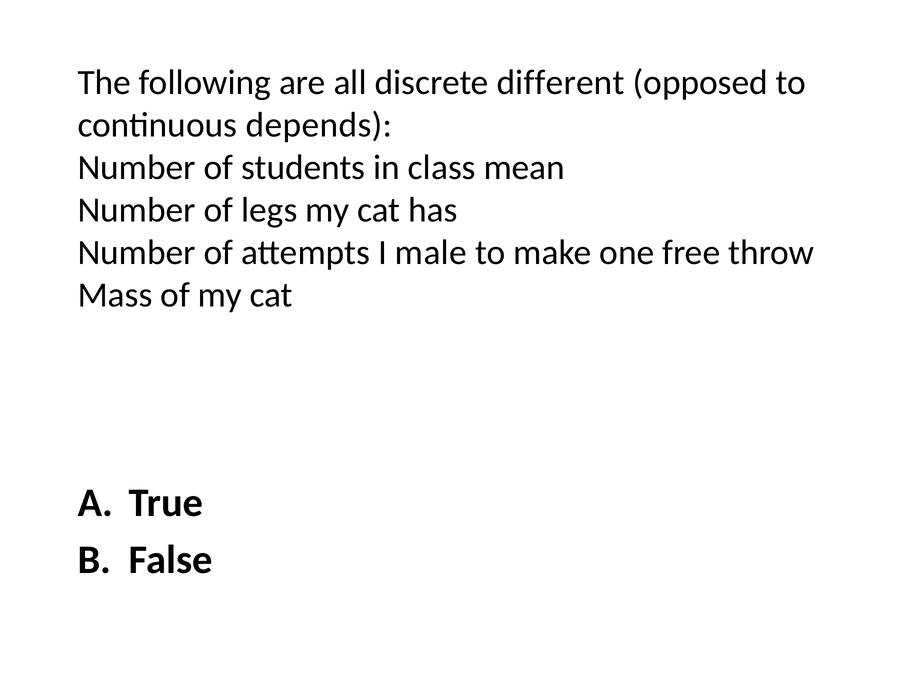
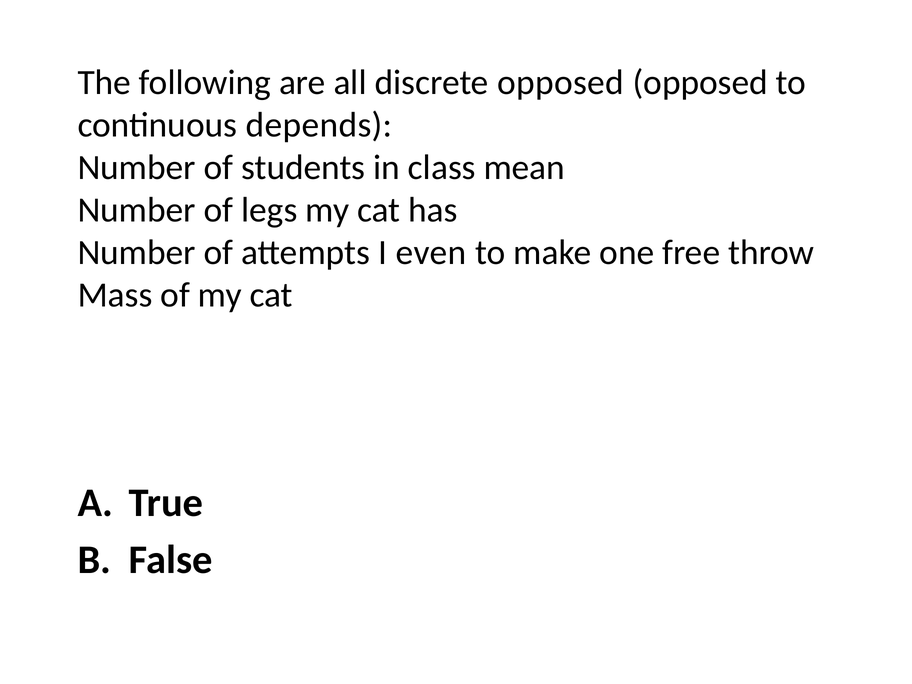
discrete different: different -> opposed (561, 82)
male: male -> even (431, 252)
